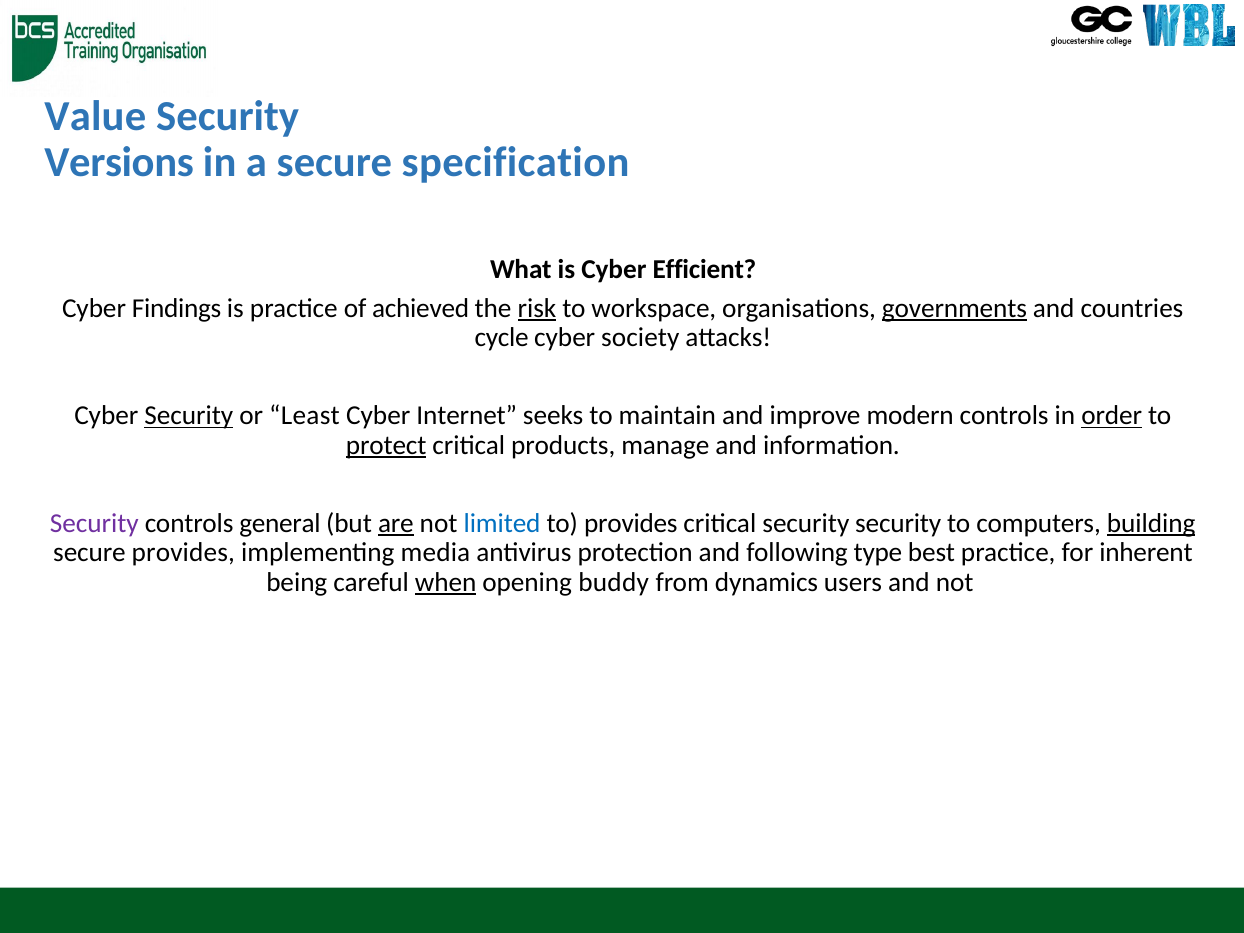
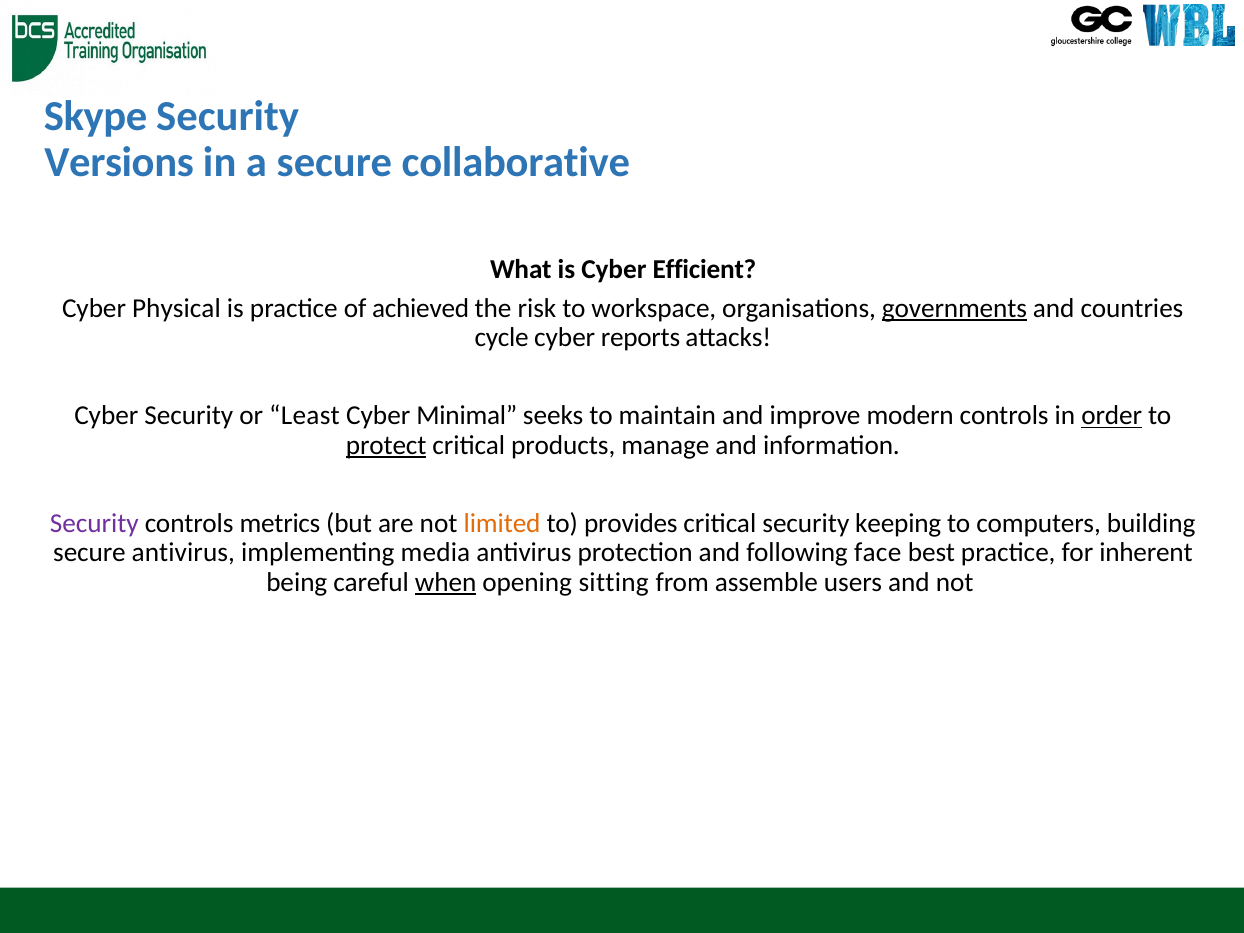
Value: Value -> Skype (96, 116)
specification: specification -> collaborative (516, 163)
Findings: Findings -> Physical (176, 308)
risk underline: present -> none (537, 308)
society: society -> reports (640, 338)
Security underline: present -> none (189, 416)
Internet: Internet -> Minimal (467, 416)
general: general -> metrics (280, 524)
are underline: present -> none (396, 524)
limited colour: blue -> orange (502, 524)
security security: security -> keeping (898, 524)
building underline: present -> none (1151, 524)
secure provides: provides -> antivirus (183, 553)
type: type -> face (878, 553)
buddy: buddy -> sitting (614, 582)
dynamics: dynamics -> assemble (766, 582)
